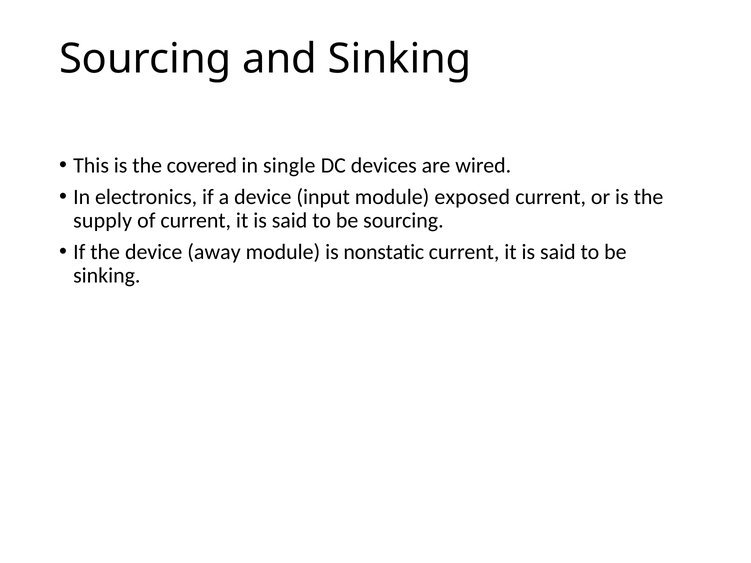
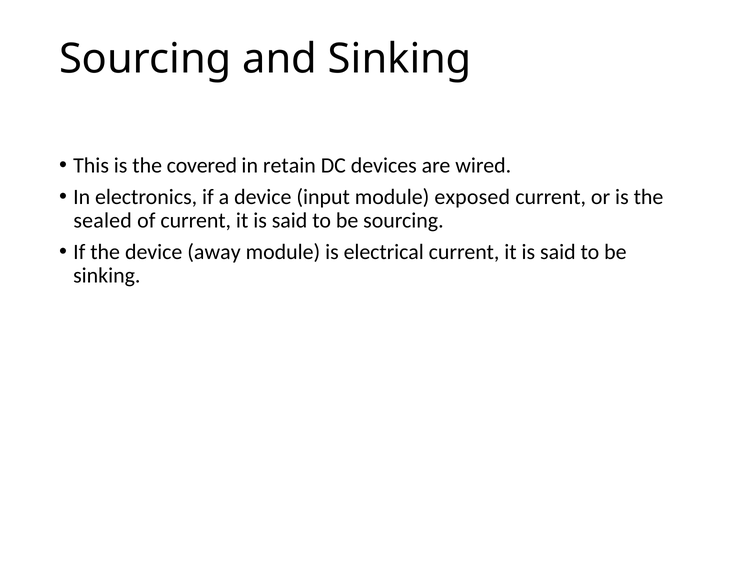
single: single -> retain (289, 165)
supply: supply -> sealed (103, 221)
nonstatic: nonstatic -> electrical (384, 252)
